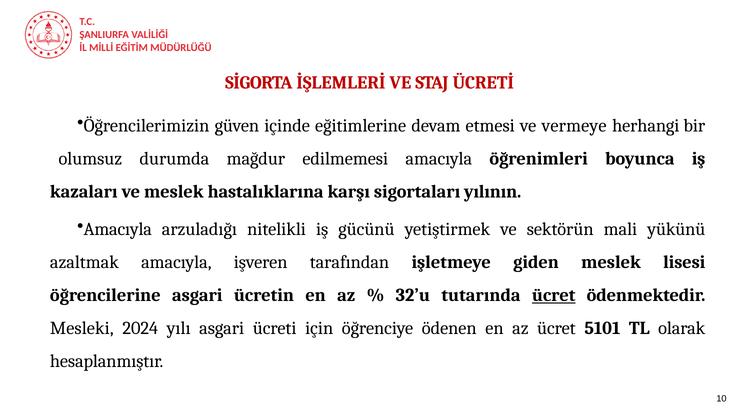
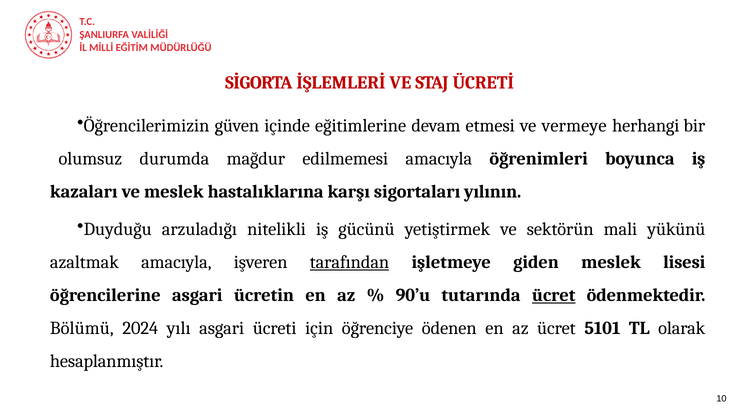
Amacıyla: Amacıyla -> Duyduğu (118, 229)
tarafından underline: none -> present (349, 262)
32’u: 32’u -> 90’u (413, 295)
Mesleki: Mesleki -> Bölümü (82, 328)
